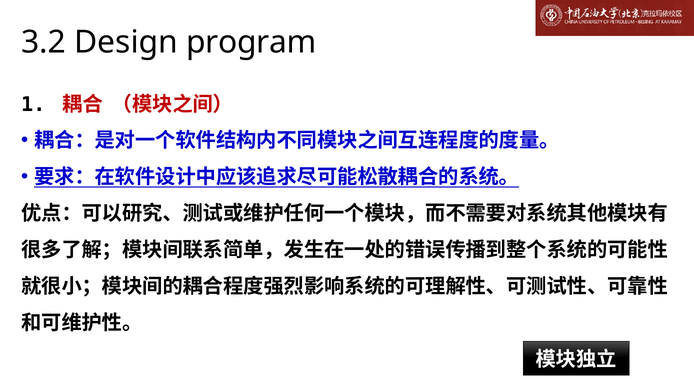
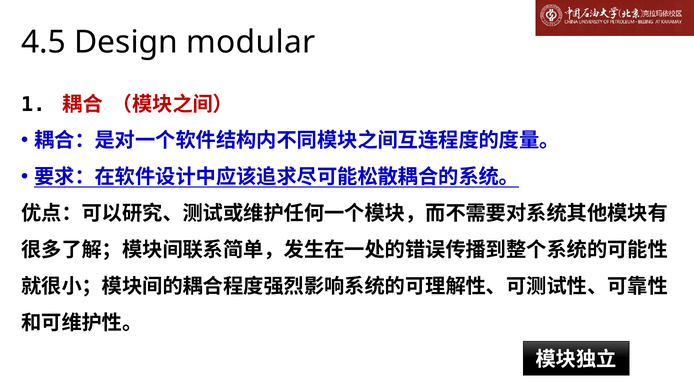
3.2: 3.2 -> 4.5 (44, 42)
program: program -> modular (251, 42)
